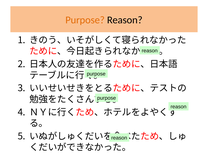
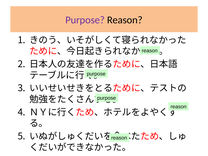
Purpose colour: orange -> purple (85, 20)
